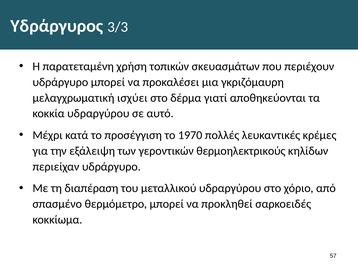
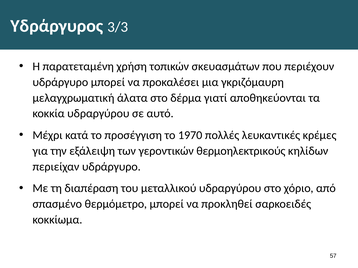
ισχύει: ισχύει -> άλατα (132, 98)
